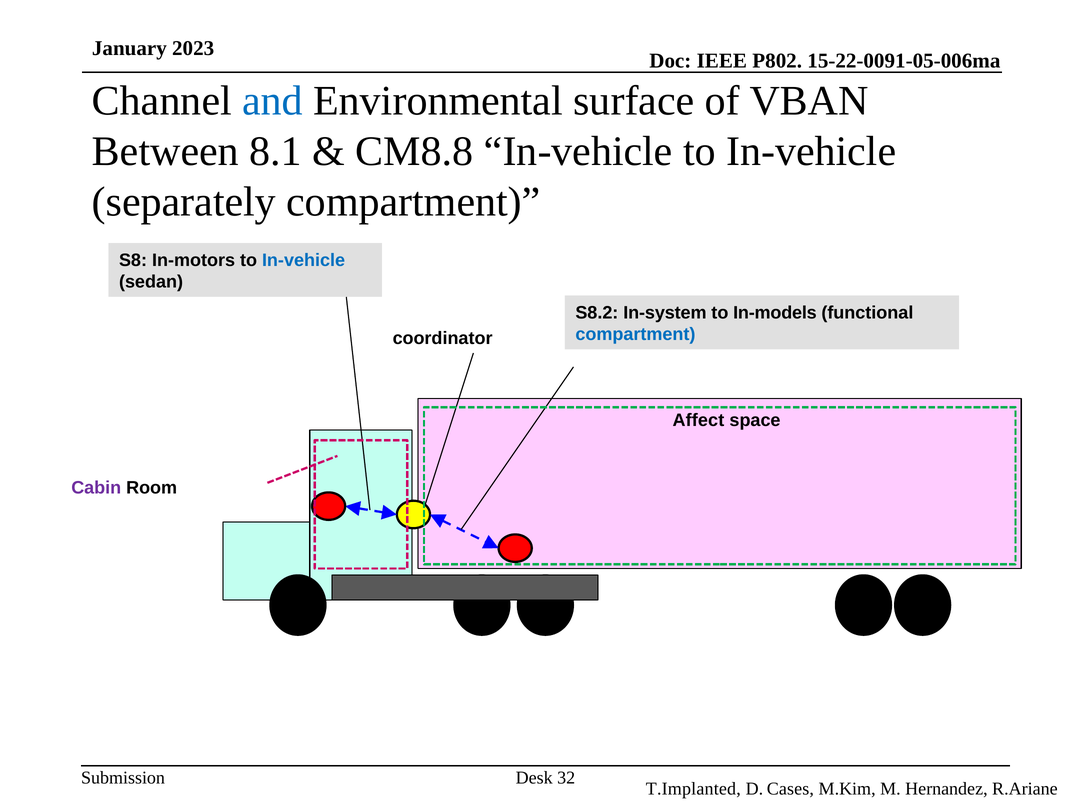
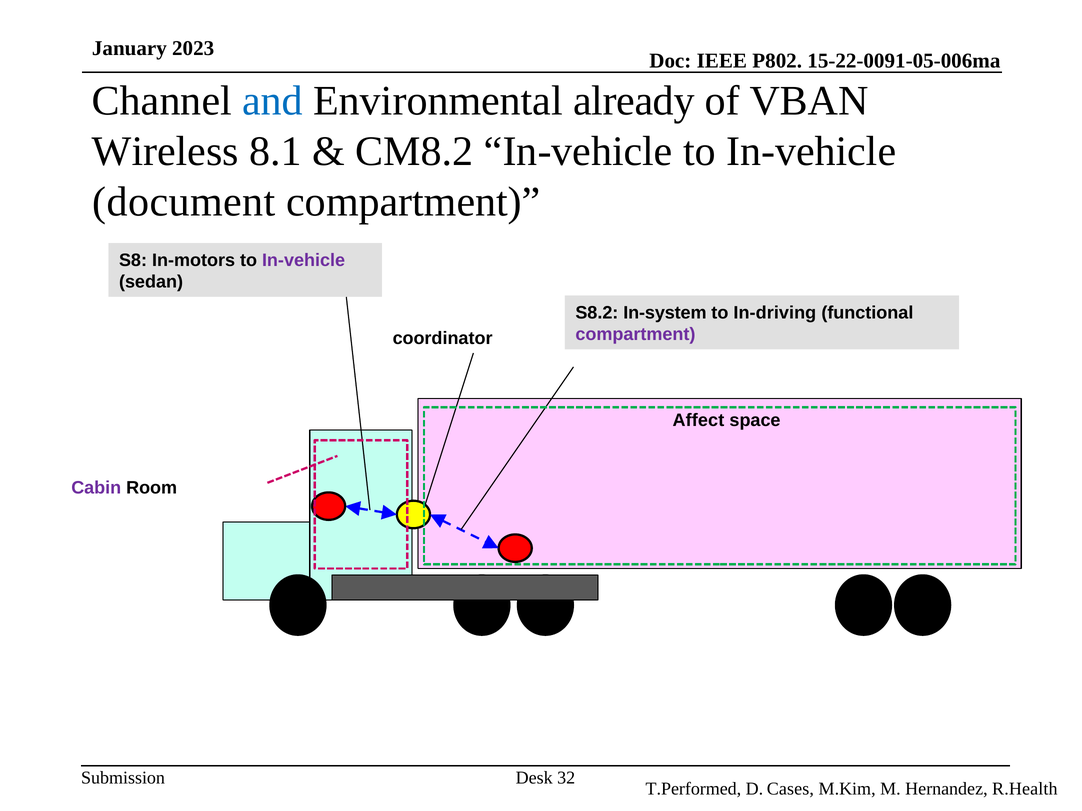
surface: surface -> already (634, 101)
Between: Between -> Wireless (165, 151)
CM8.8: CM8.8 -> CM8.2 (414, 151)
separately: separately -> document (184, 202)
In-vehicle colour: blue -> purple (304, 261)
In-models: In-models -> In-driving (775, 313)
compartment colour: blue -> purple (635, 335)
T.Implanted: T.Implanted -> T.Performed (693, 789)
R.Ariane: R.Ariane -> R.Health (1025, 789)
